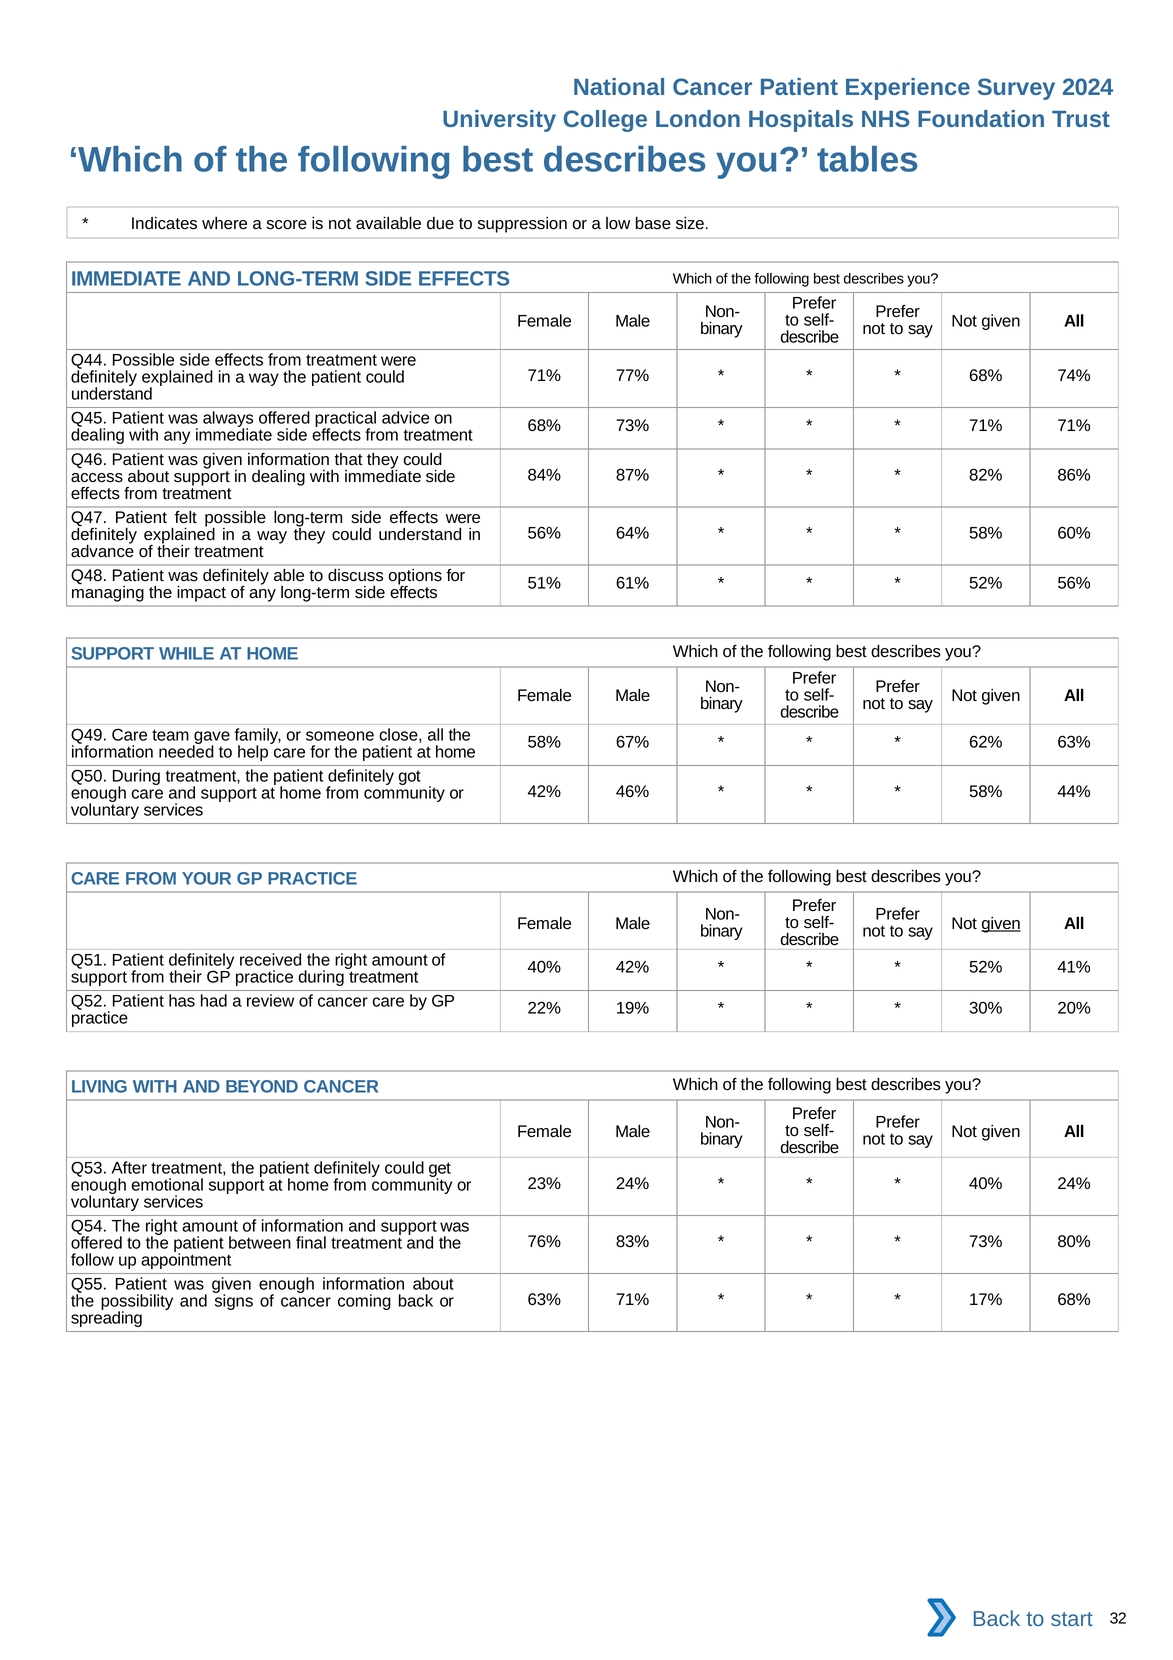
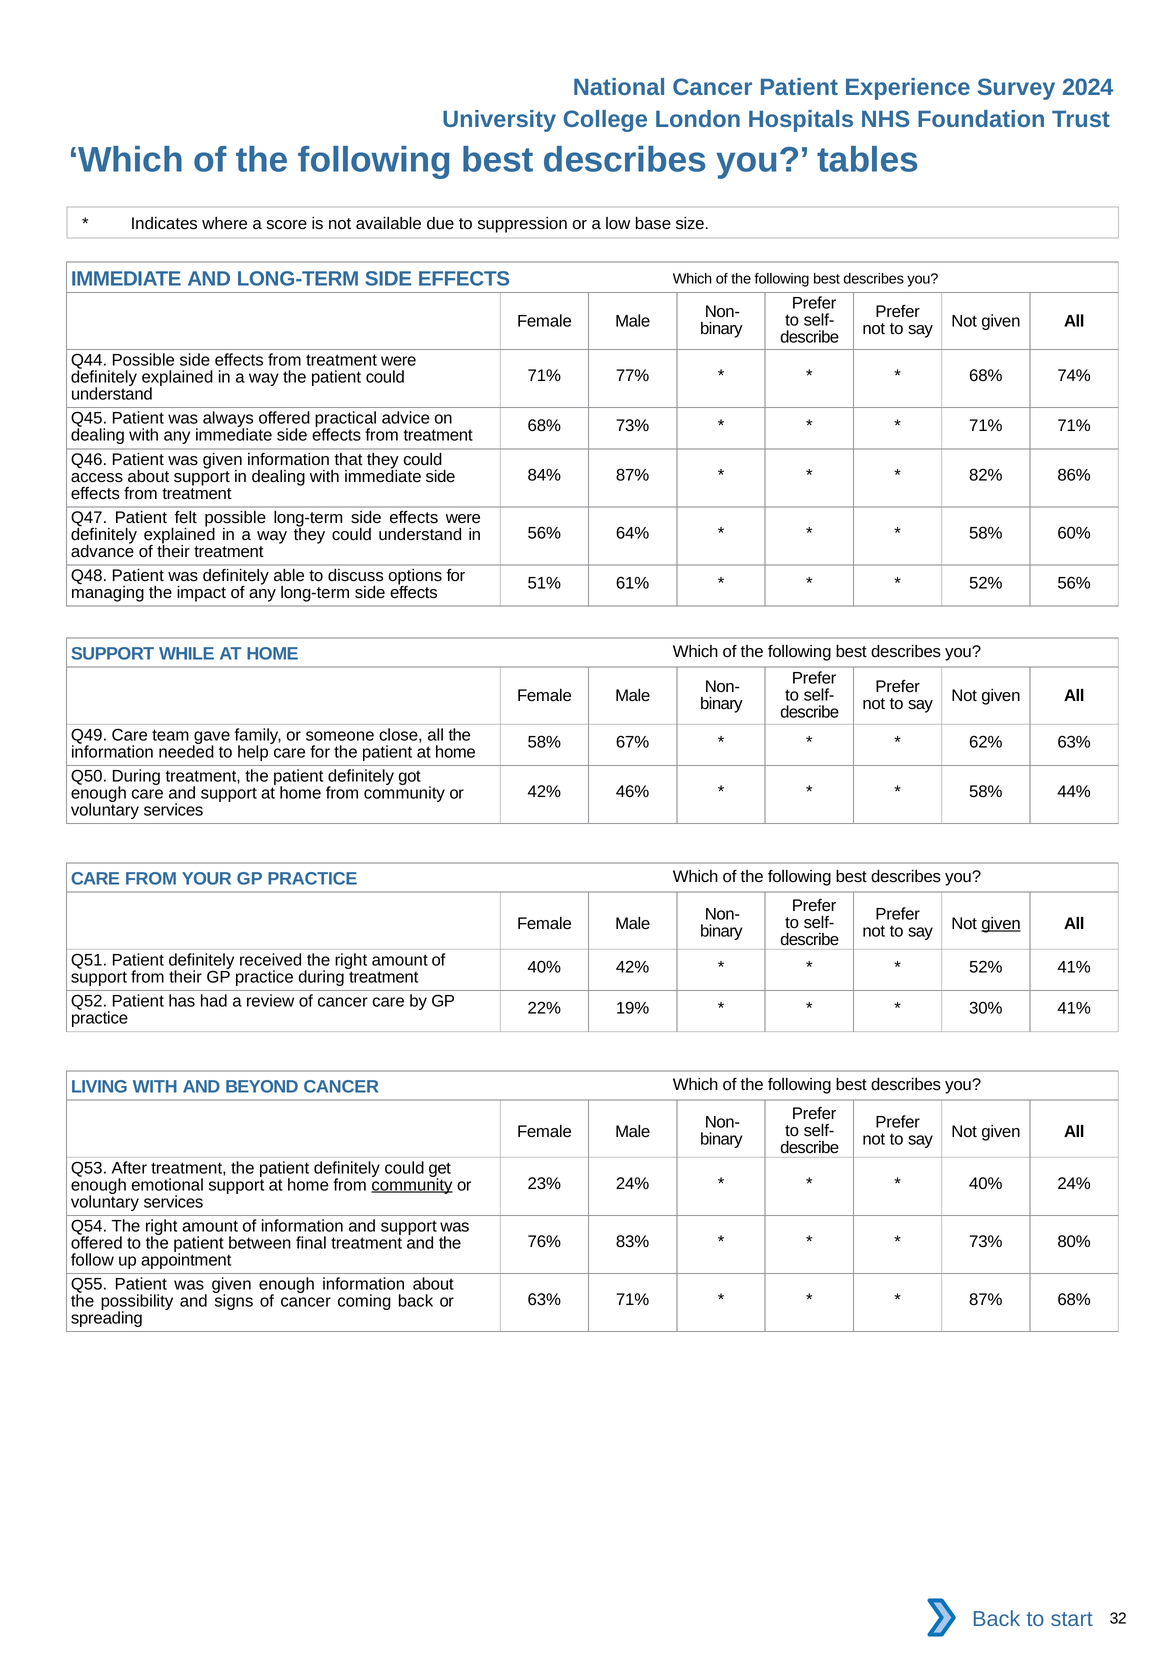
30% 20%: 20% -> 41% (1074, 1008)
community underline: none -> present (412, 1185)
17%: 17% -> 87% (986, 1300)
